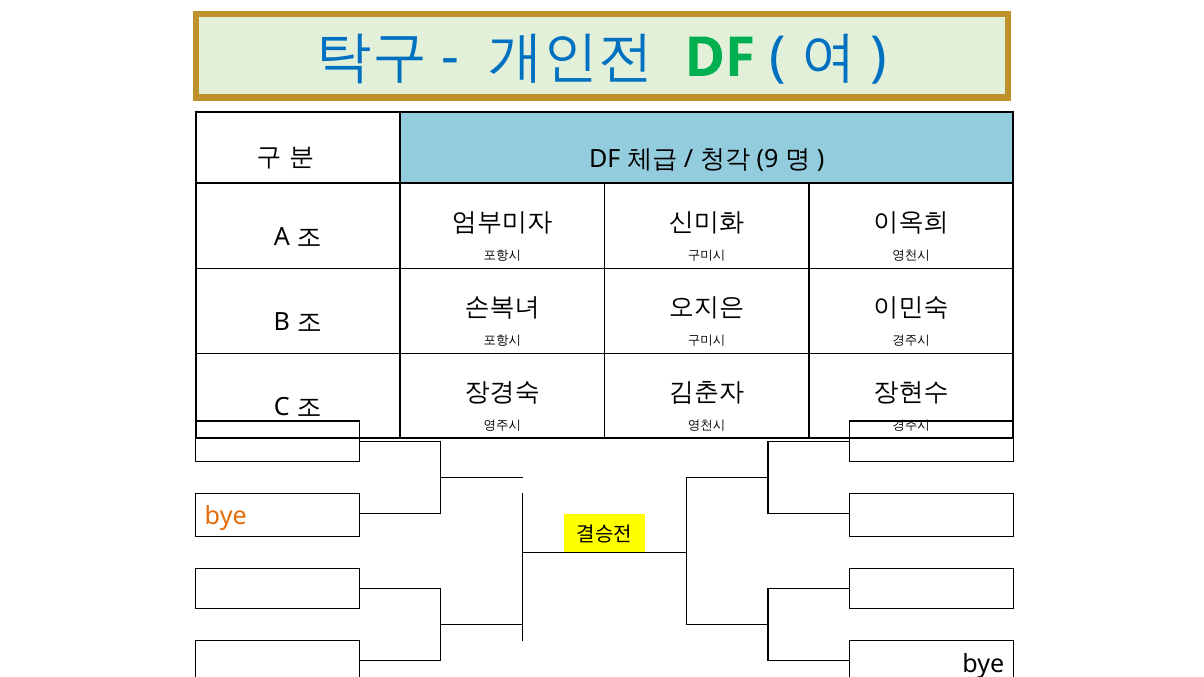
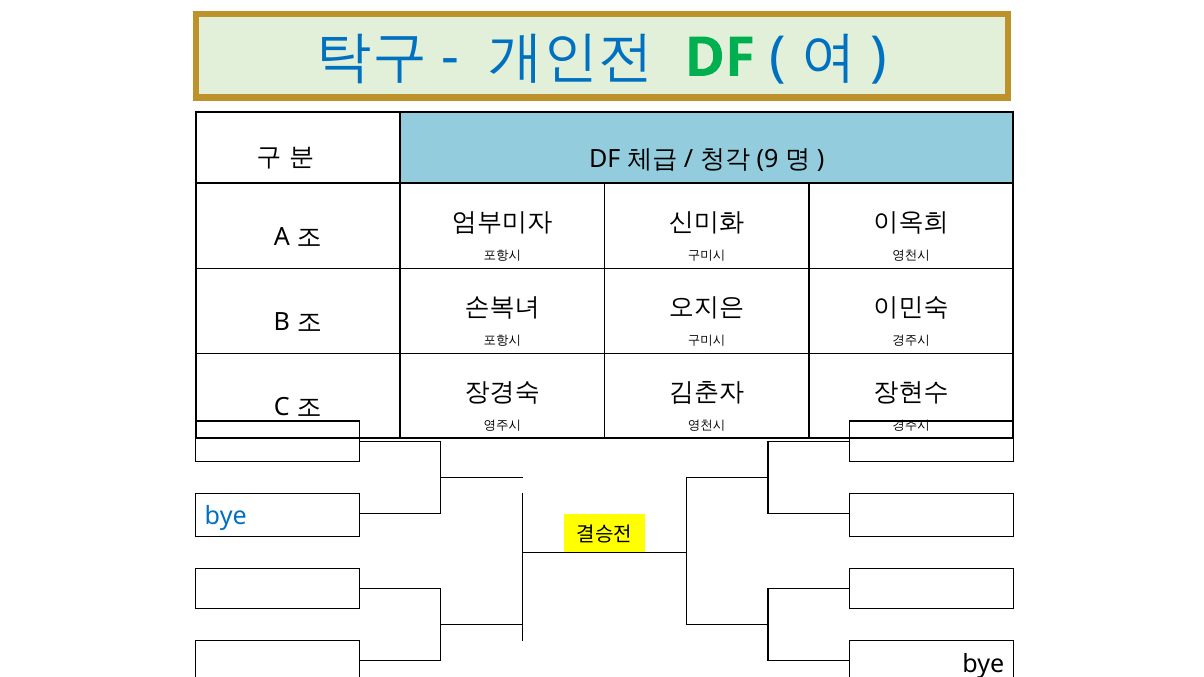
bye colour: orange -> blue (226, 517)
